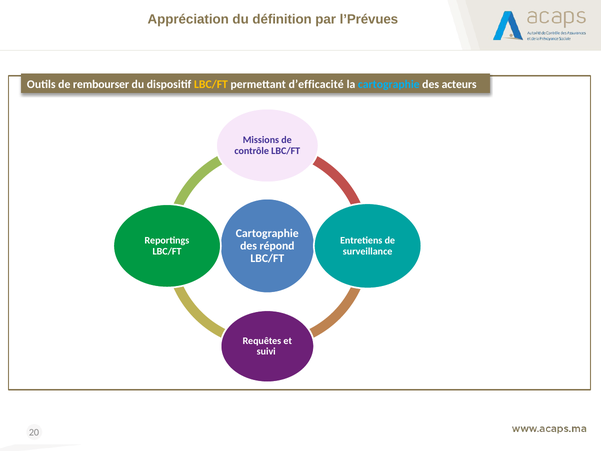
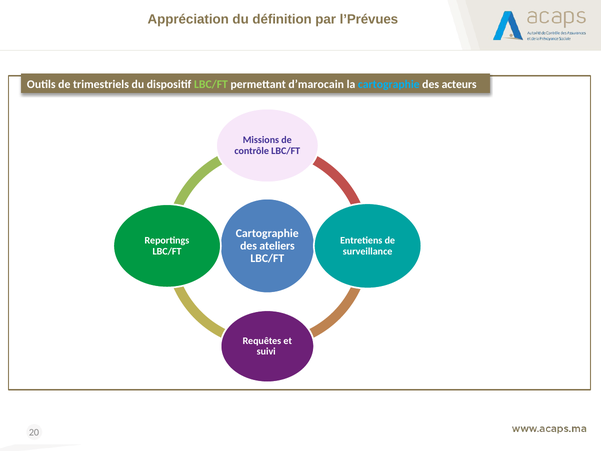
rembourser: rembourser -> trimestriels (101, 84)
LBC/FT colour: yellow -> light green (211, 84)
d’efficacité: d’efficacité -> d’marocain (316, 84)
répond: répond -> ateliers (277, 246)
